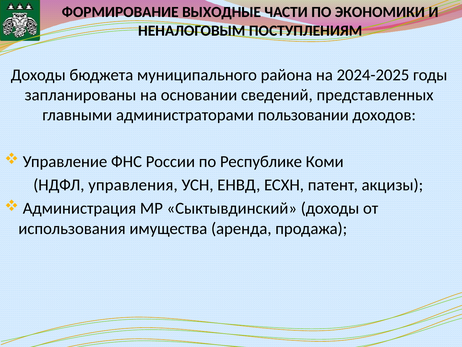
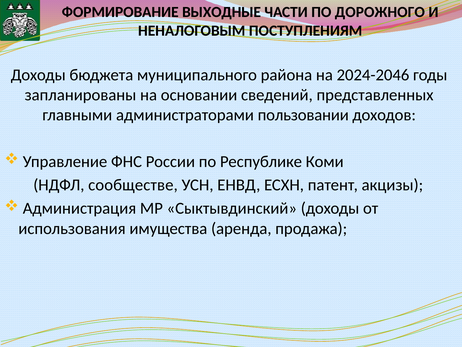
ЭКОНОМИКИ: ЭКОНОМИКИ -> ДОРОЖНОГО (380, 12)
2024-2025: 2024-2025 -> 2024-2046 (373, 75)
управления: управления -> сообществе (133, 185)
